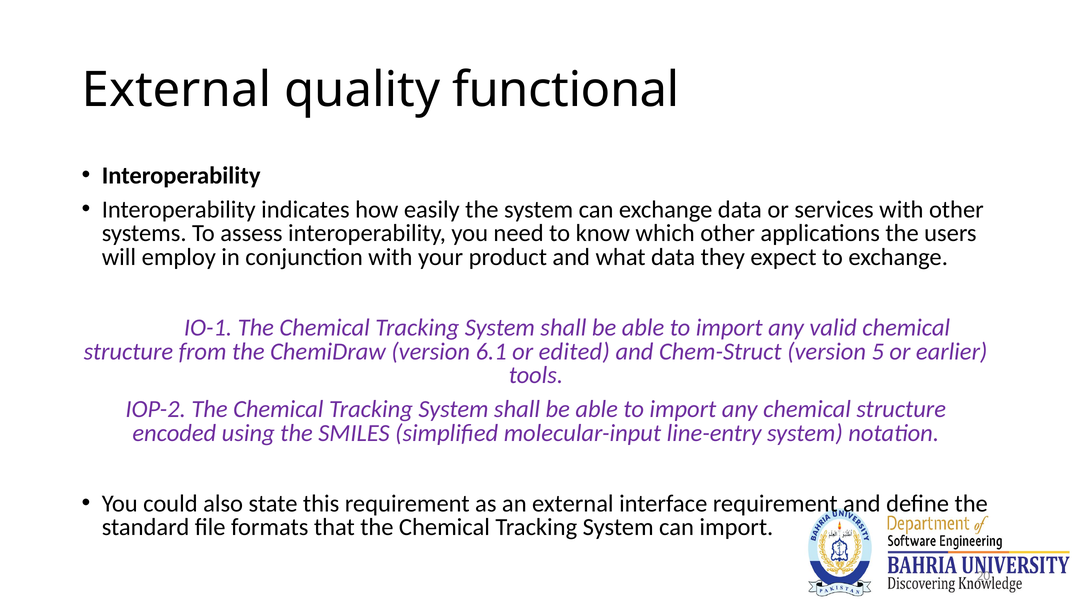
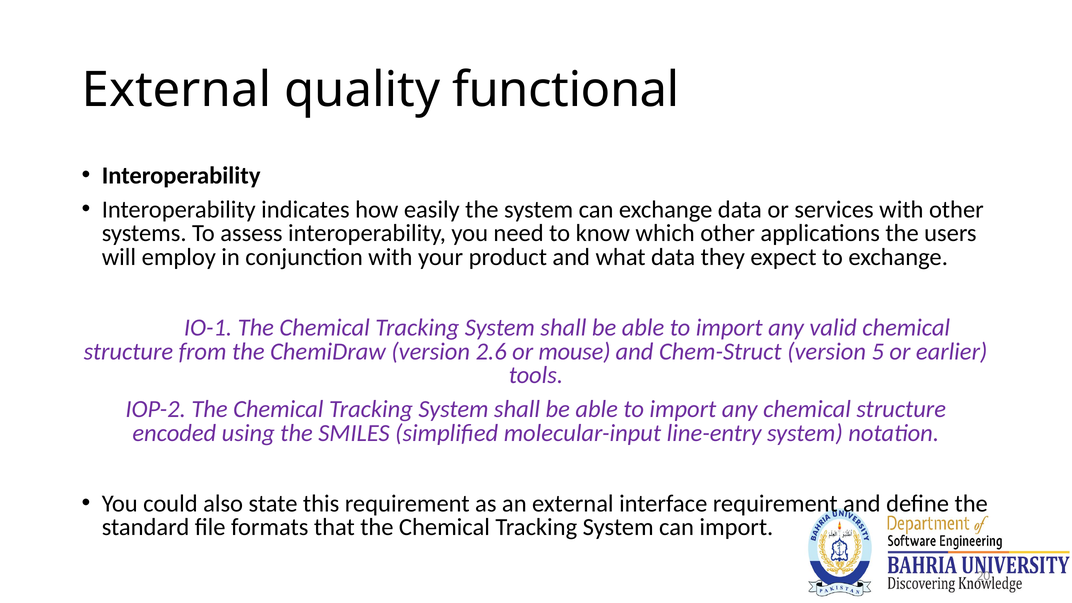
6.1: 6.1 -> 2.6 (491, 351)
edited: edited -> mouse (575, 351)
